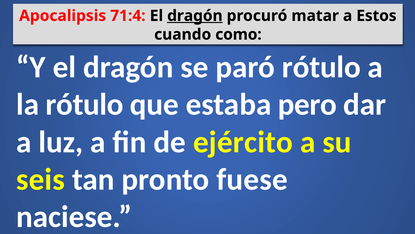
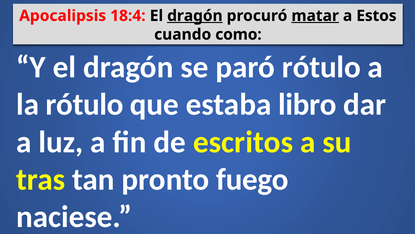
71:4: 71:4 -> 18:4 (128, 16)
matar underline: none -> present (315, 16)
pero: pero -> libro (307, 104)
ejército: ejército -> escritos (243, 142)
seis: seis -> tras (41, 179)
fuese: fuese -> fuego (252, 179)
